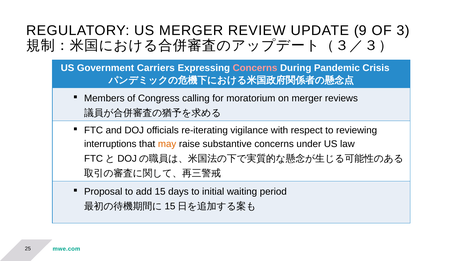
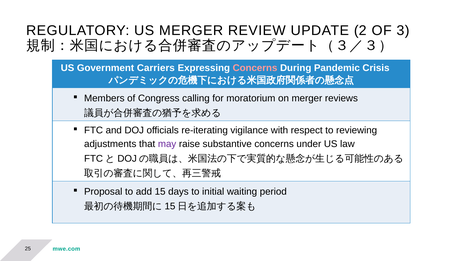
9: 9 -> 2 (360, 30)
interruptions: interruptions -> adjustments (110, 144)
may colour: orange -> purple (167, 144)
